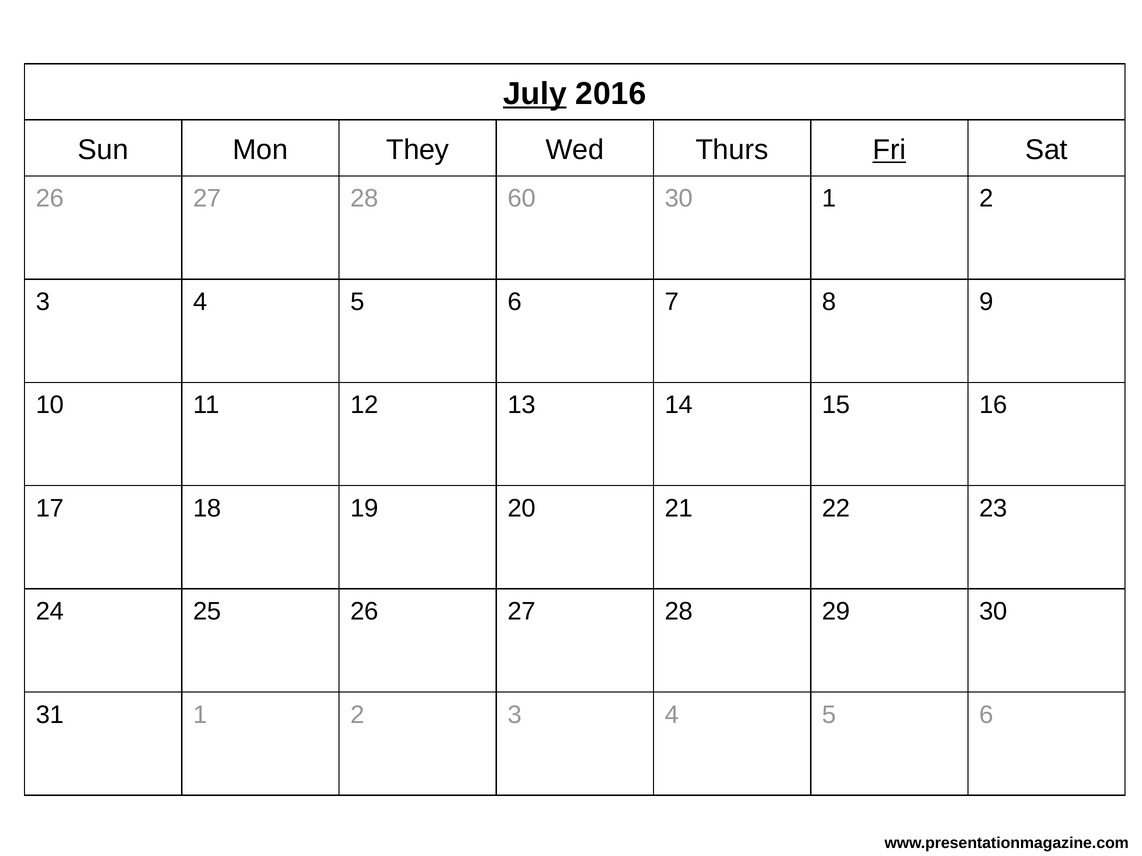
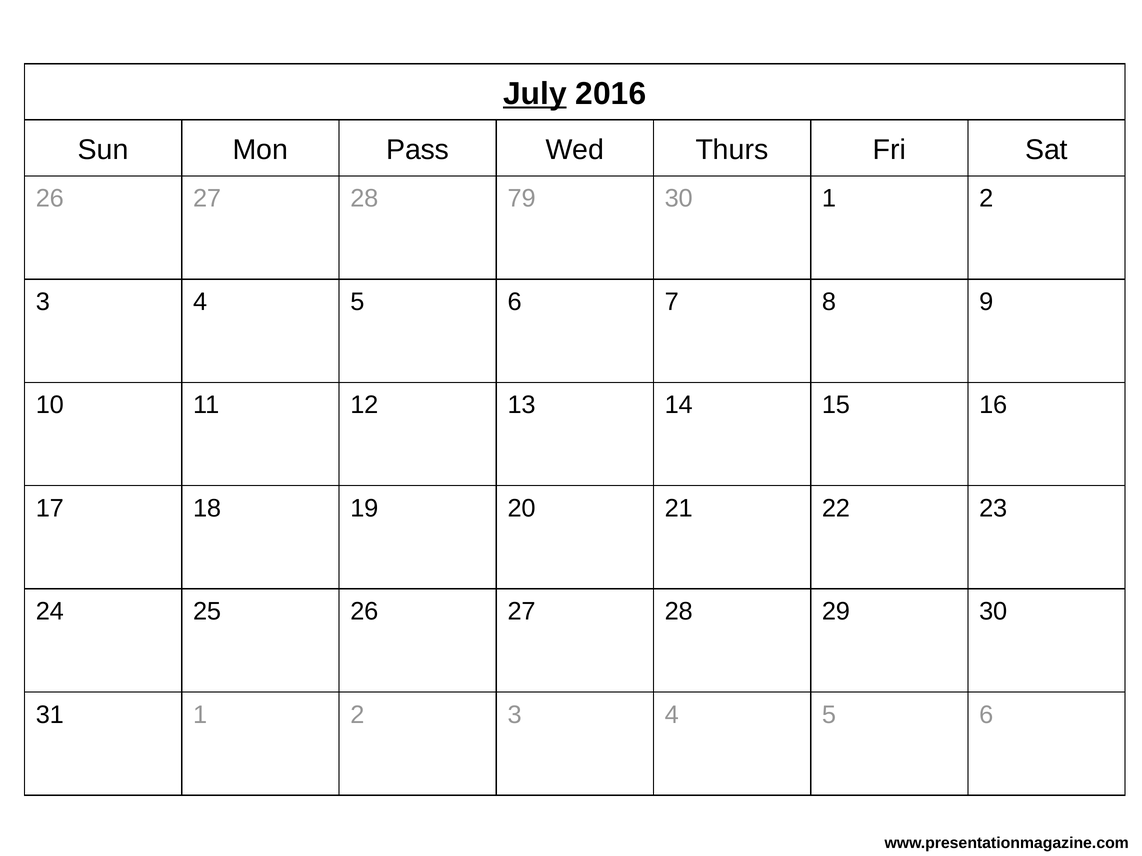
They: They -> Pass (418, 150)
Fri underline: present -> none (889, 150)
60: 60 -> 79 (522, 199)
